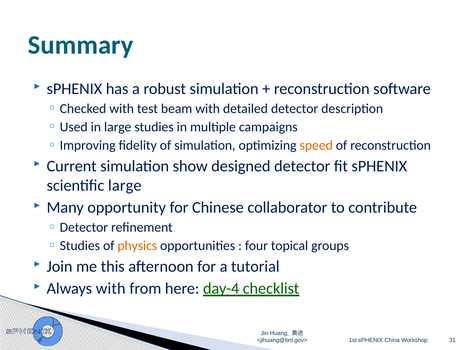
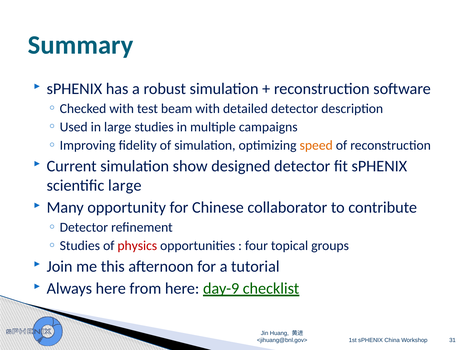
physics colour: orange -> red (137, 246)
Always with: with -> here (111, 289)
day-4: day-4 -> day-9 (221, 289)
